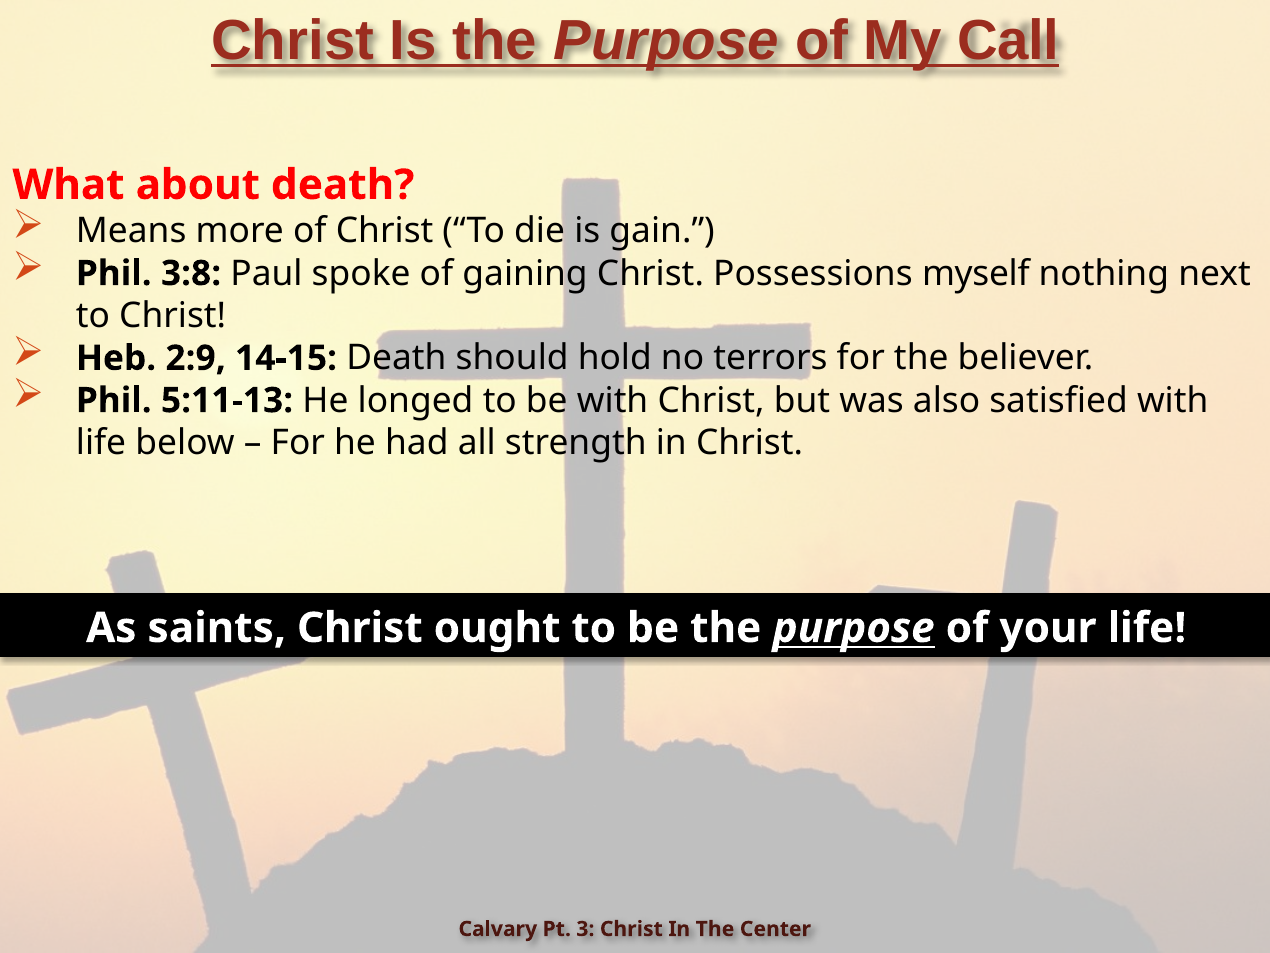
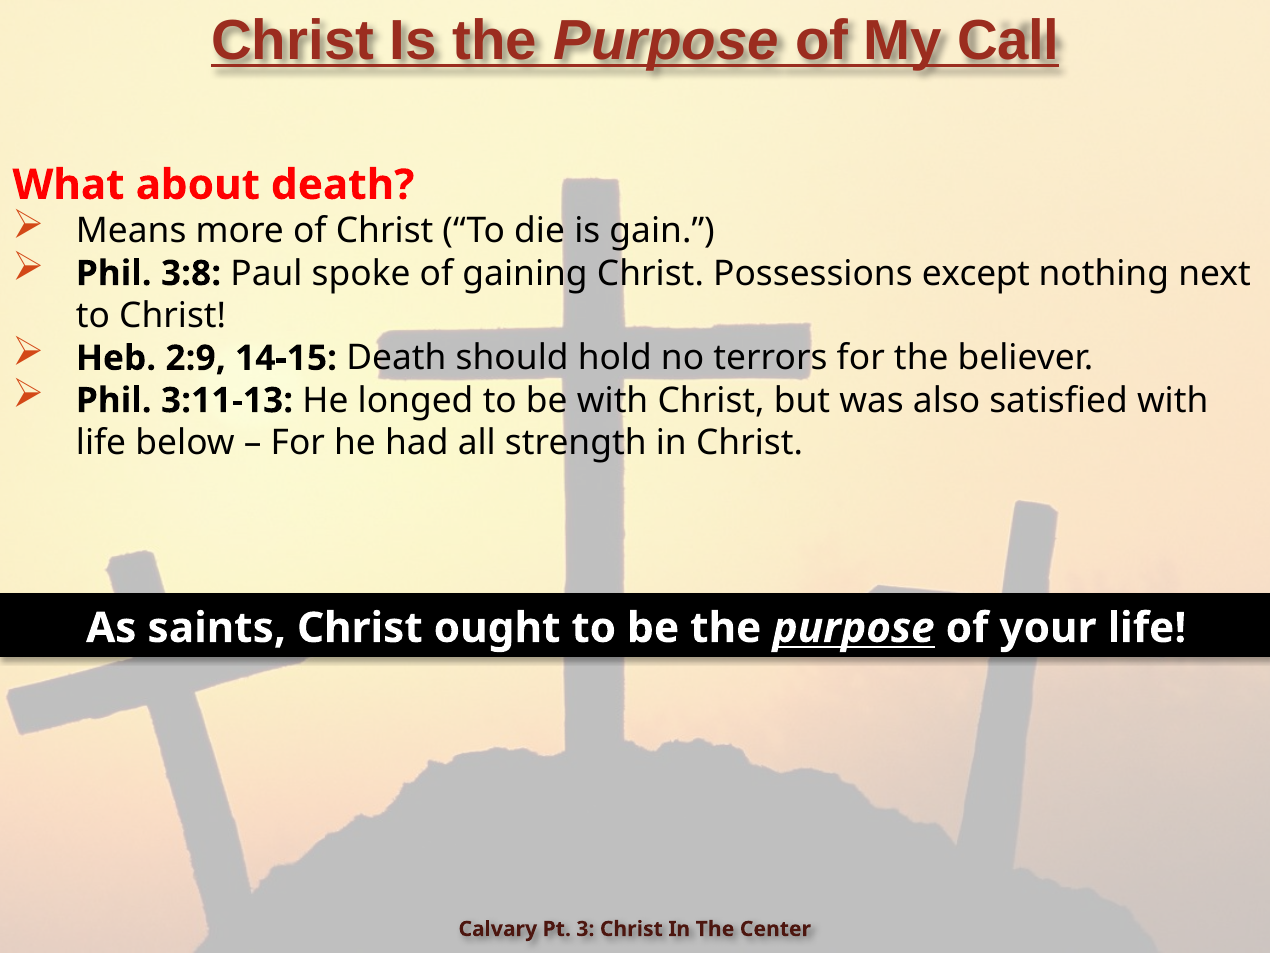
myself: myself -> except (976, 273)
5:11-13: 5:11-13 -> 3:11-13 (227, 400)
